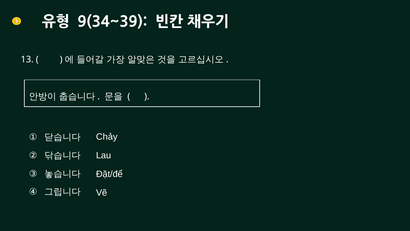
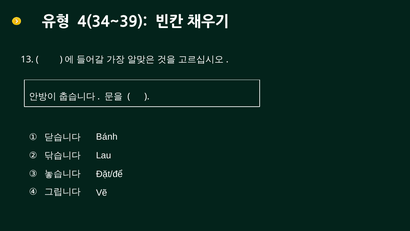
9(34~39: 9(34~39 -> 4(34~39 (112, 22)
Chảy: Chảy -> Bánh (107, 137)
